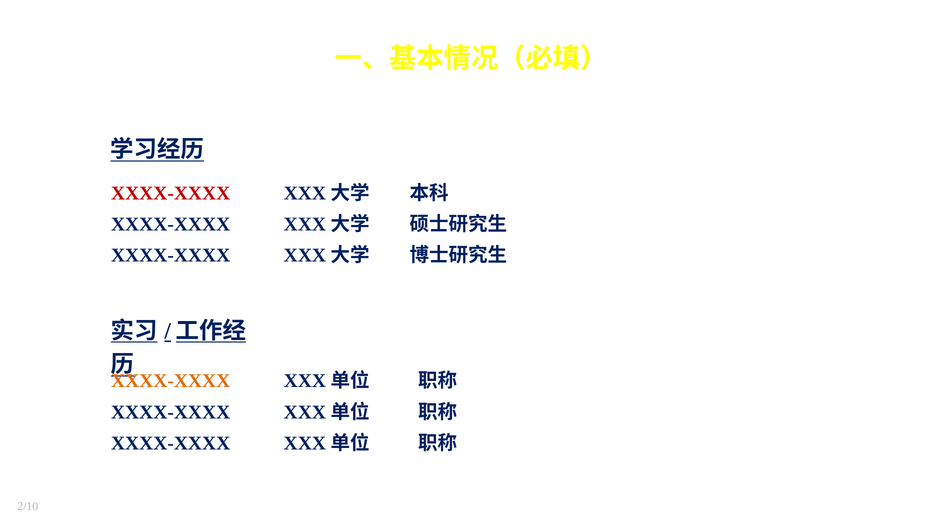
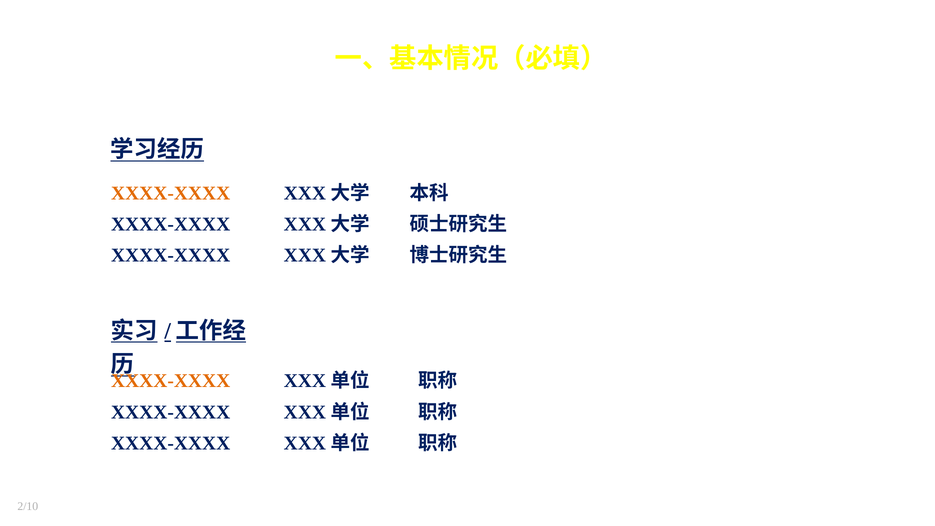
XXXX-XXXX colour: red -> orange (171, 193)
